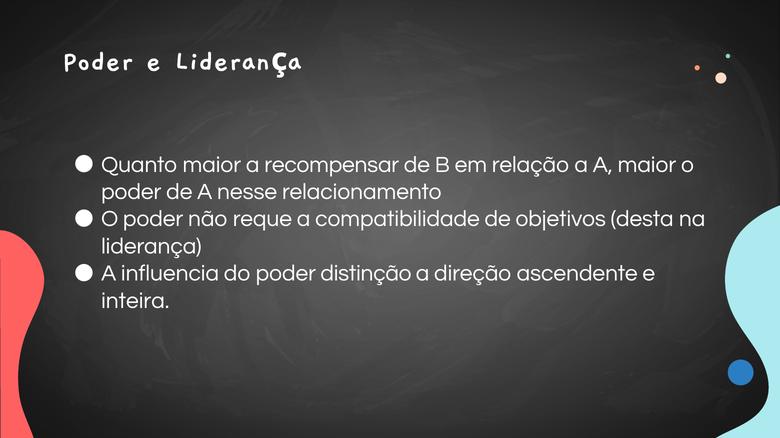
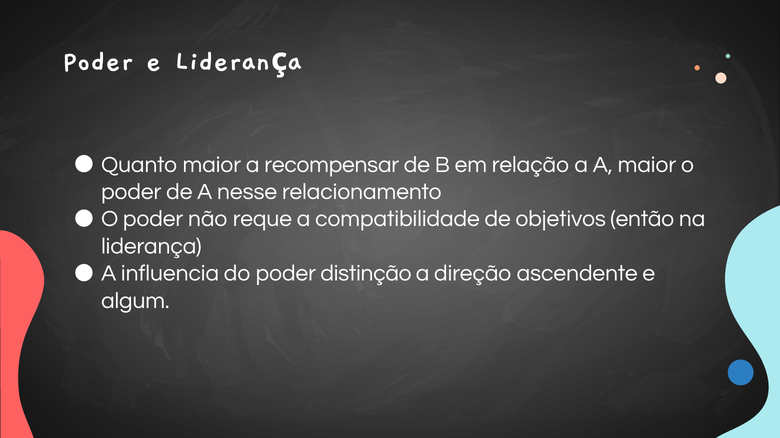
desta: desta -> então (642, 219)
inteira: inteira -> algum (135, 301)
